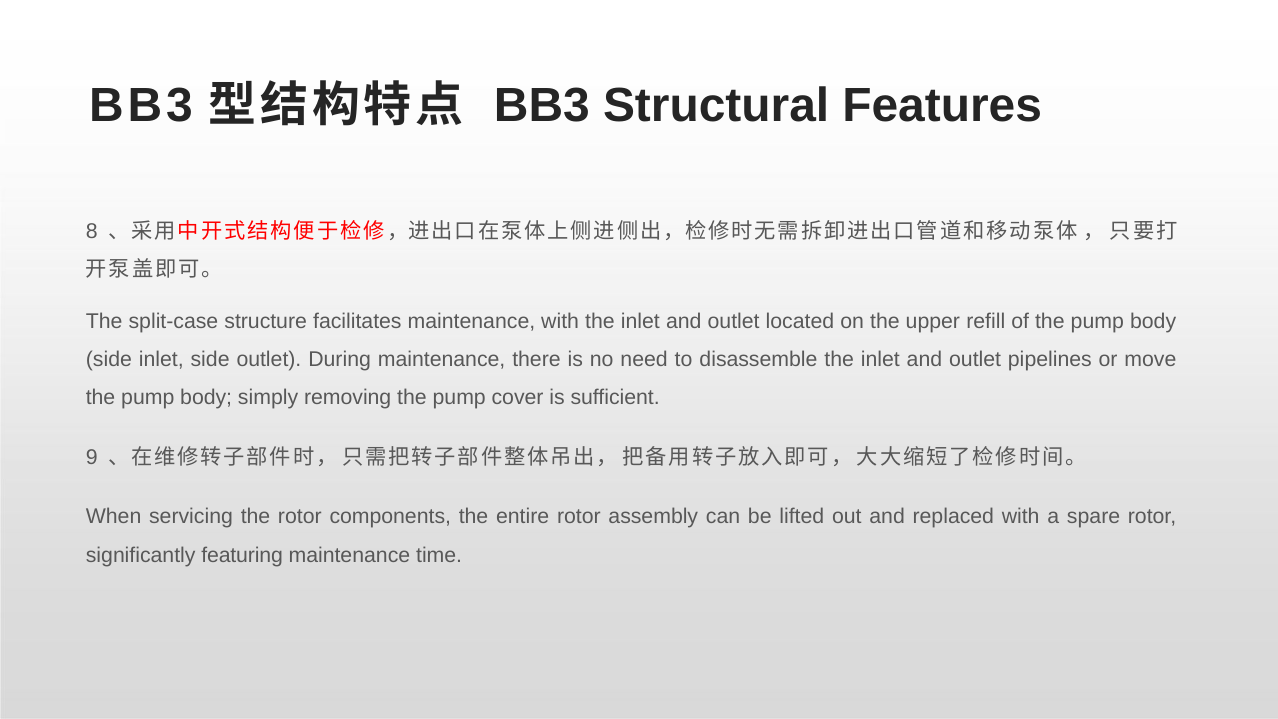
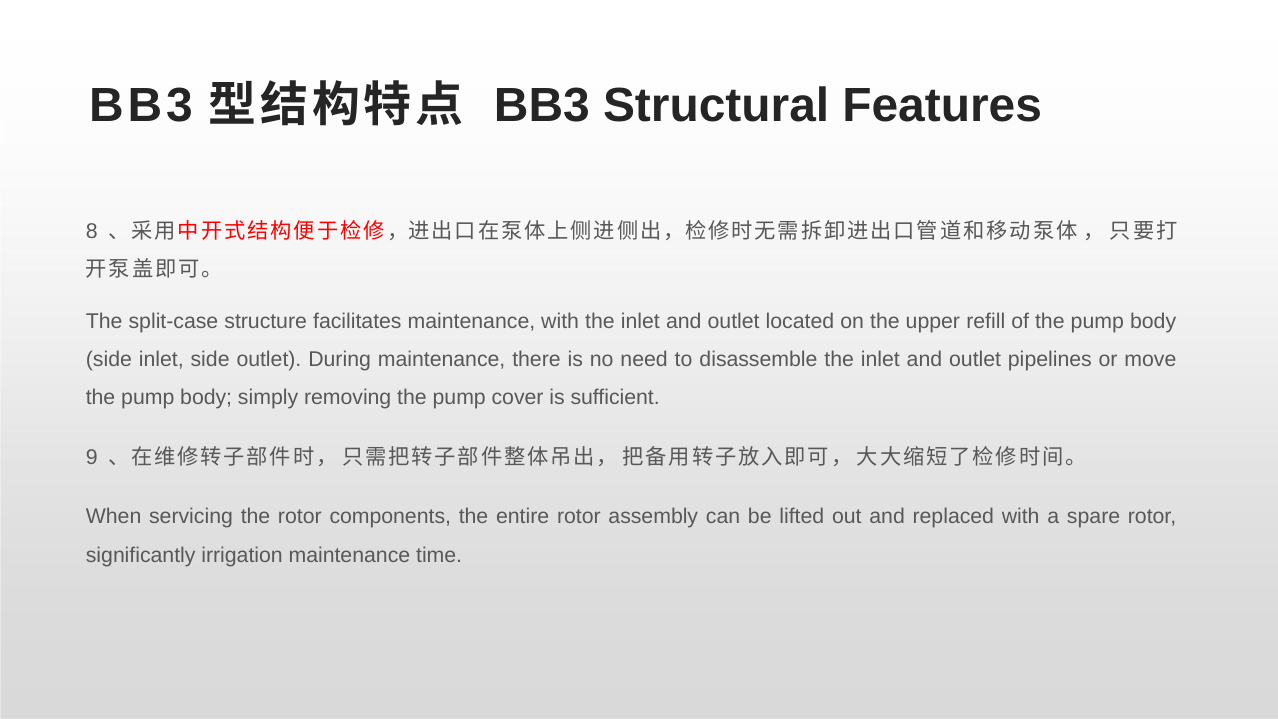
featuring: featuring -> irrigation (242, 555)
